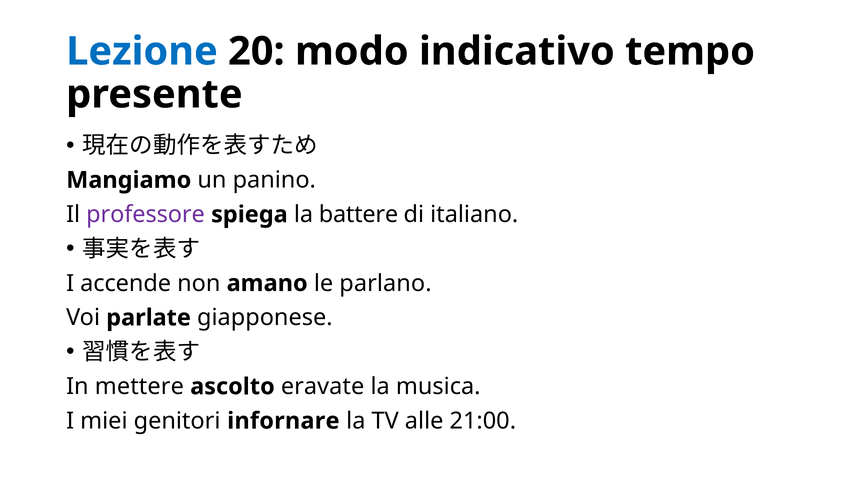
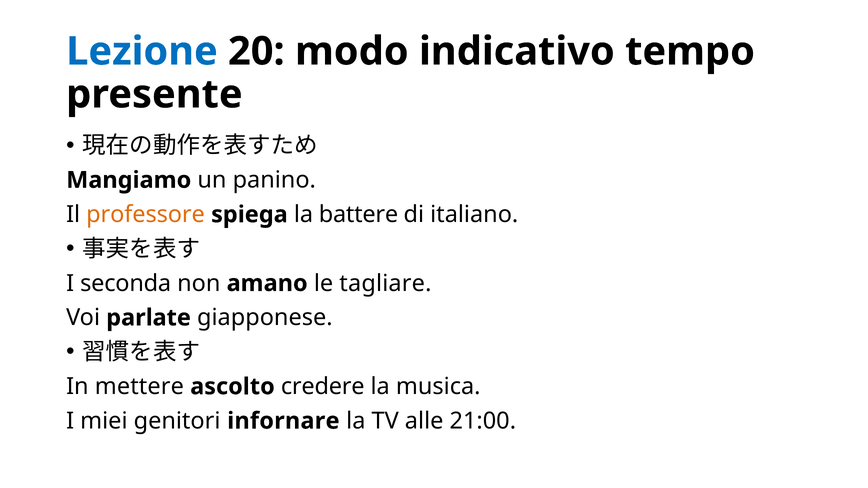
professore colour: purple -> orange (146, 215)
accende: accende -> seconda (126, 283)
parlano: parlano -> tagliare (385, 283)
eravate: eravate -> credere (323, 387)
